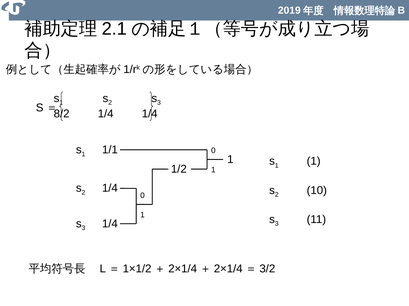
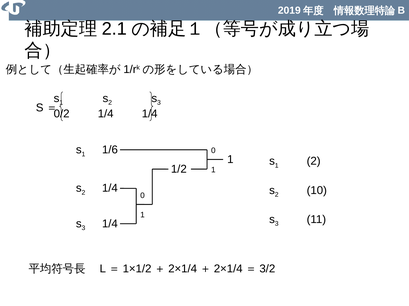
8/2: 8/2 -> 0/2 (62, 114)
1/1: 1/1 -> 1/6 (110, 150)
1 1: 1 -> 2 (314, 162)
